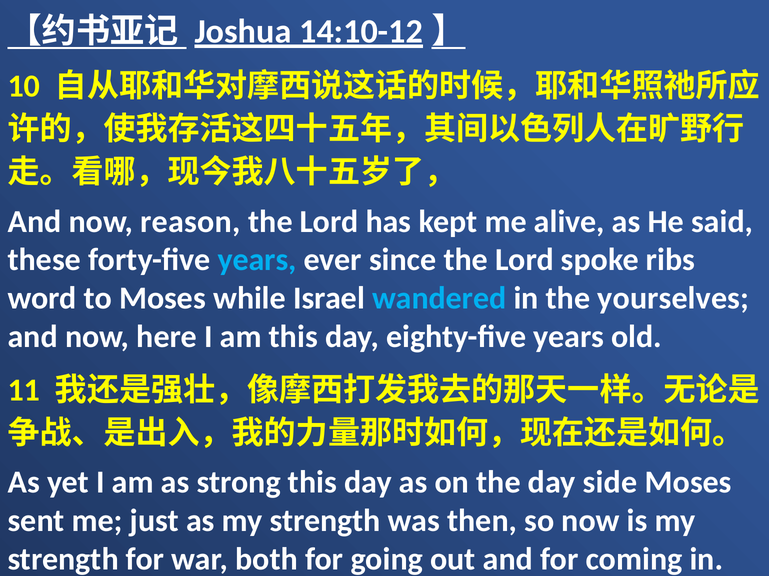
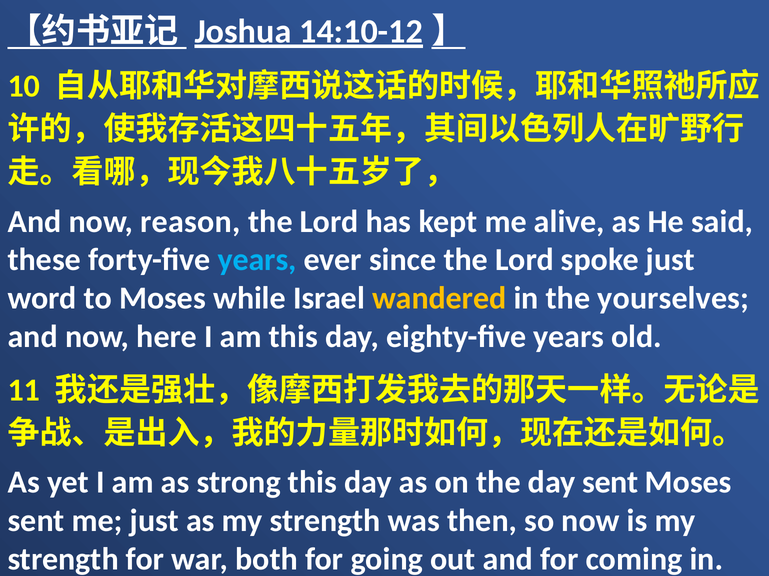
spoke ribs: ribs -> just (670, 260)
wandered colour: light blue -> yellow (439, 299)
day side: side -> sent (610, 483)
